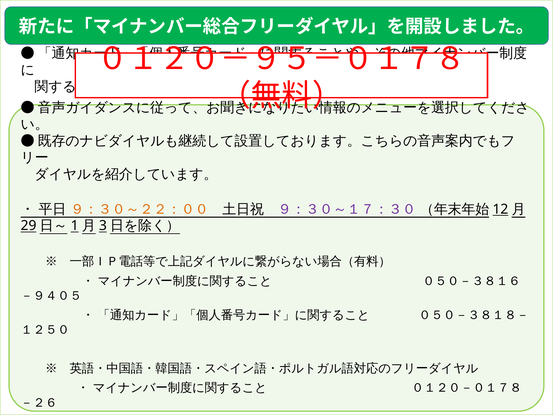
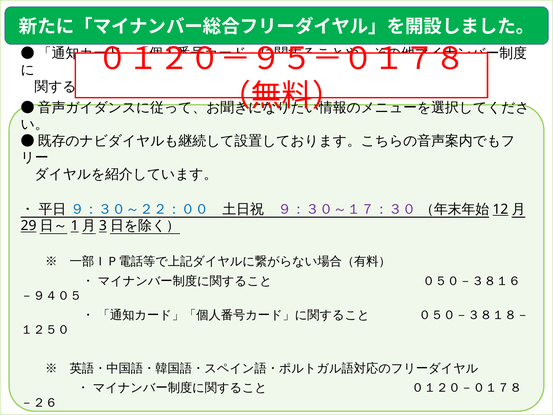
９：３０～２２：００ colour: orange -> blue (139, 209)
